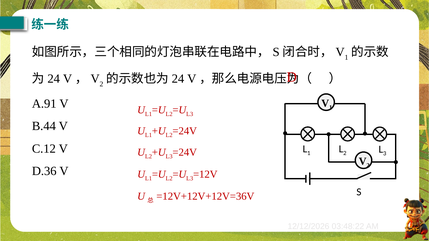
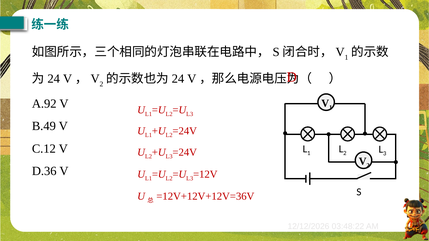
A.91: A.91 -> A.92 (44, 104)
B.44: B.44 -> B.49 (44, 126)
